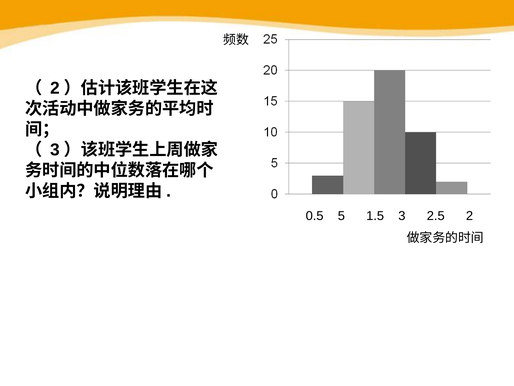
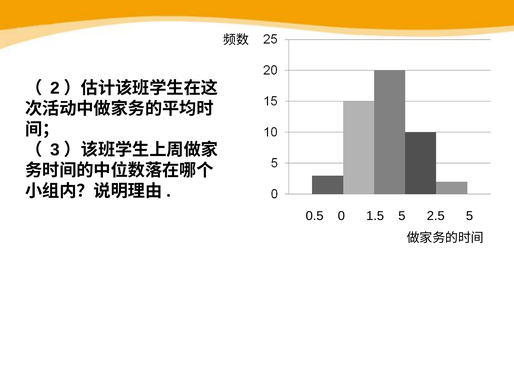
5: 5 -> 0 (341, 216)
1.5 3: 3 -> 5 (402, 216)
2.5 2: 2 -> 5 (470, 216)
